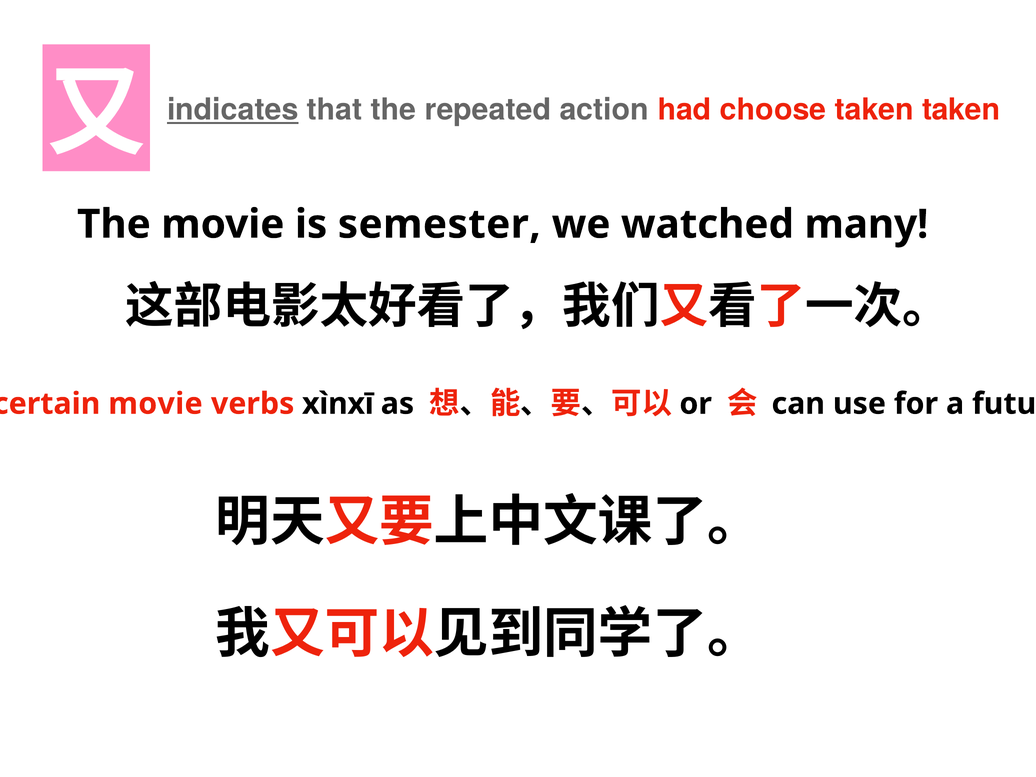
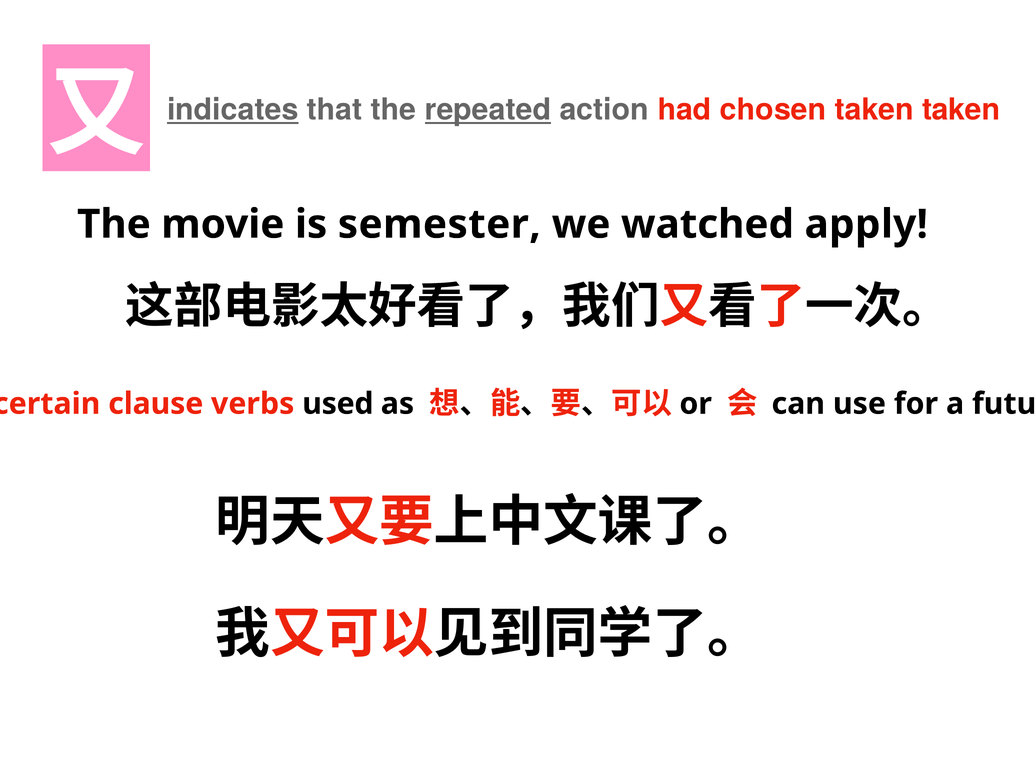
repeated underline: none -> present (488, 110)
choose: choose -> chosen (773, 110)
many: many -> apply (866, 224)
movie: movie -> clause (156, 404)
xìnxī: xìnxī -> used (338, 404)
